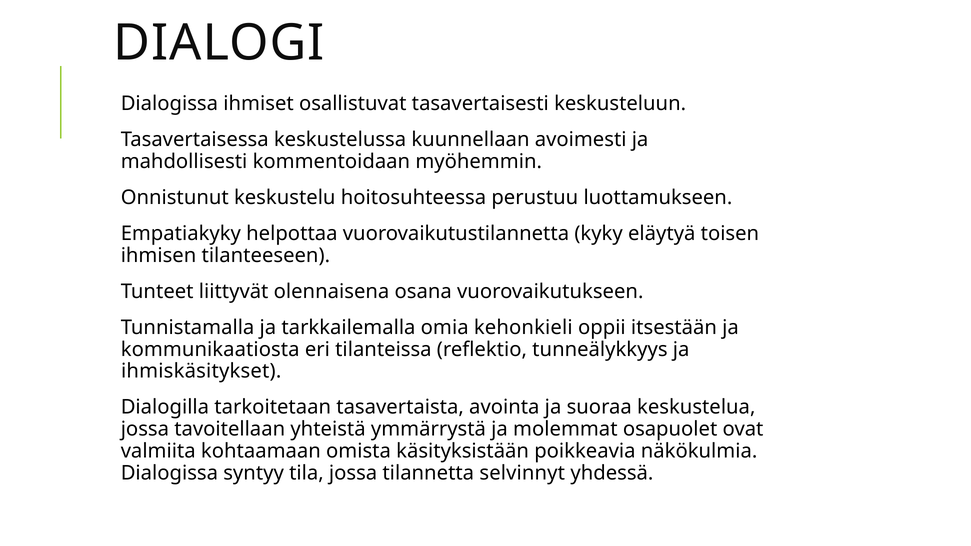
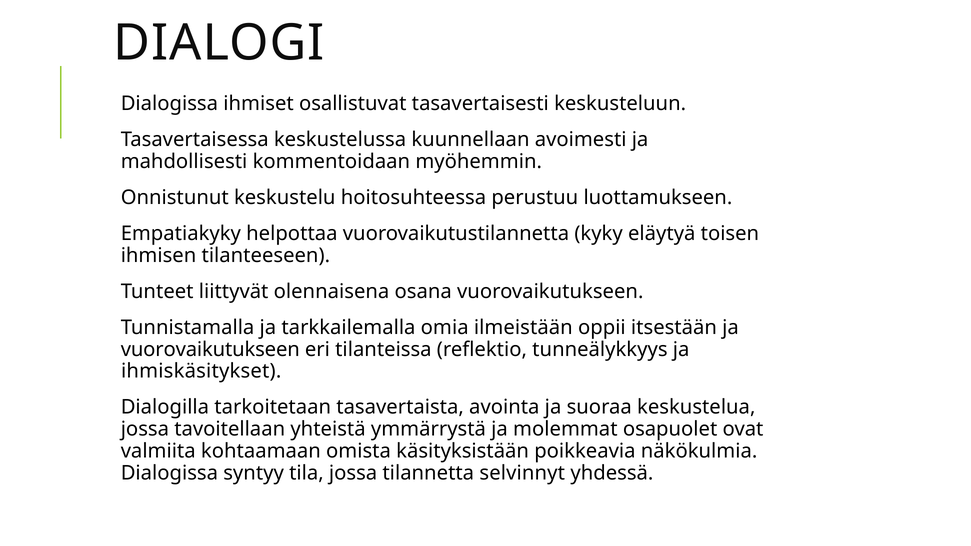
kehonkieli: kehonkieli -> ilmeistään (523, 328)
kommunikaatiosta: kommunikaatiosta -> vuorovaikutukseen (210, 349)
